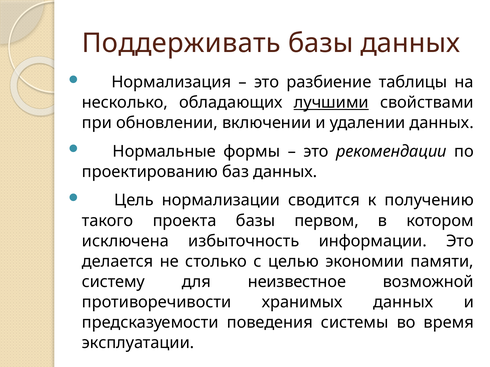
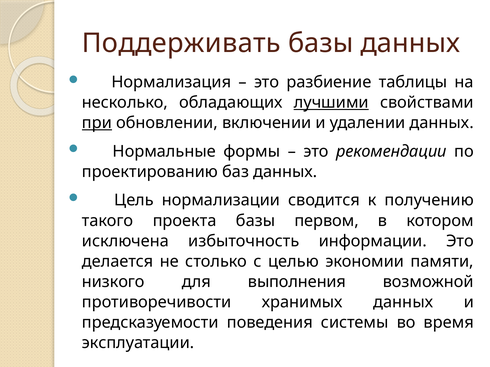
при underline: none -> present (97, 123)
систему: систему -> низкого (113, 282)
неизвестное: неизвестное -> выполнения (297, 282)
